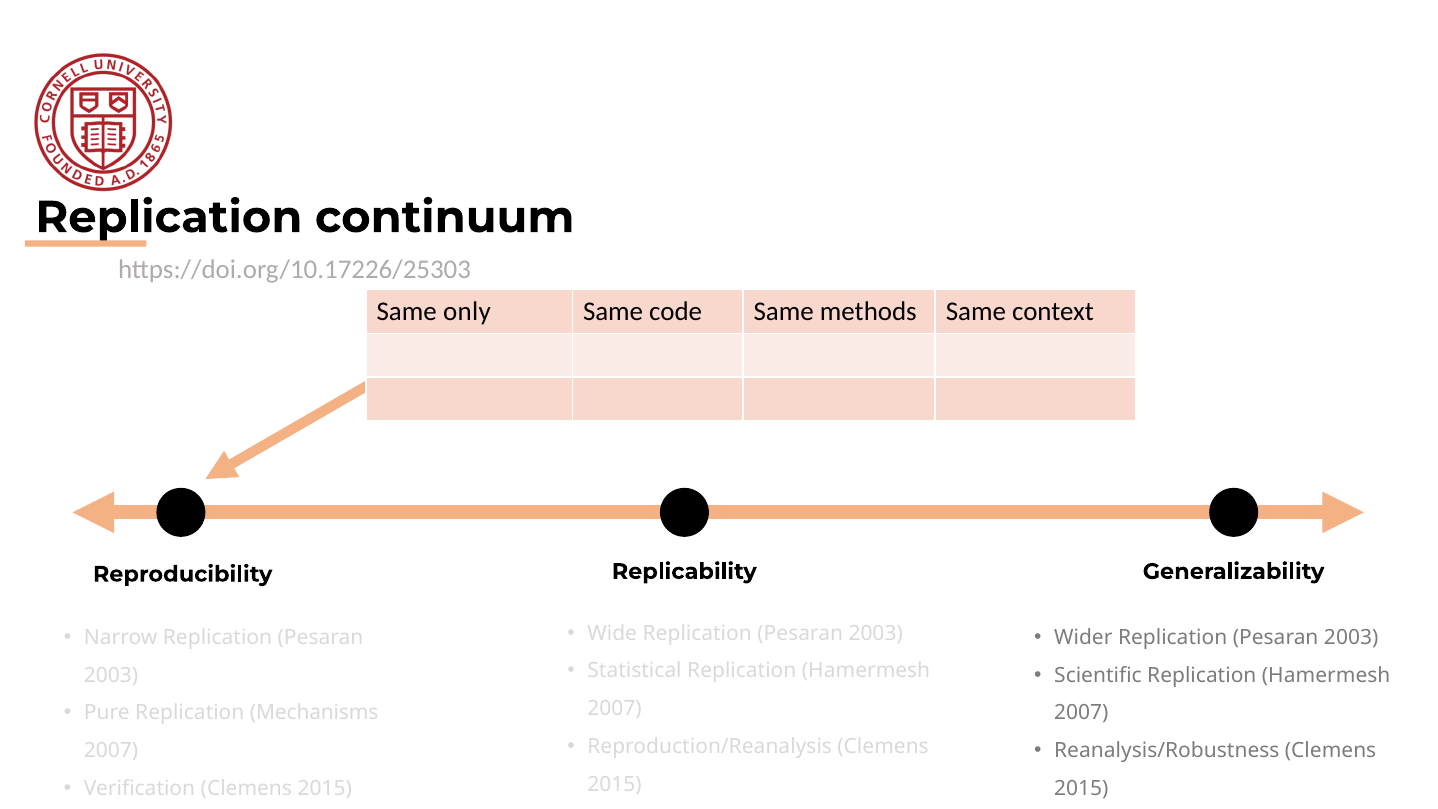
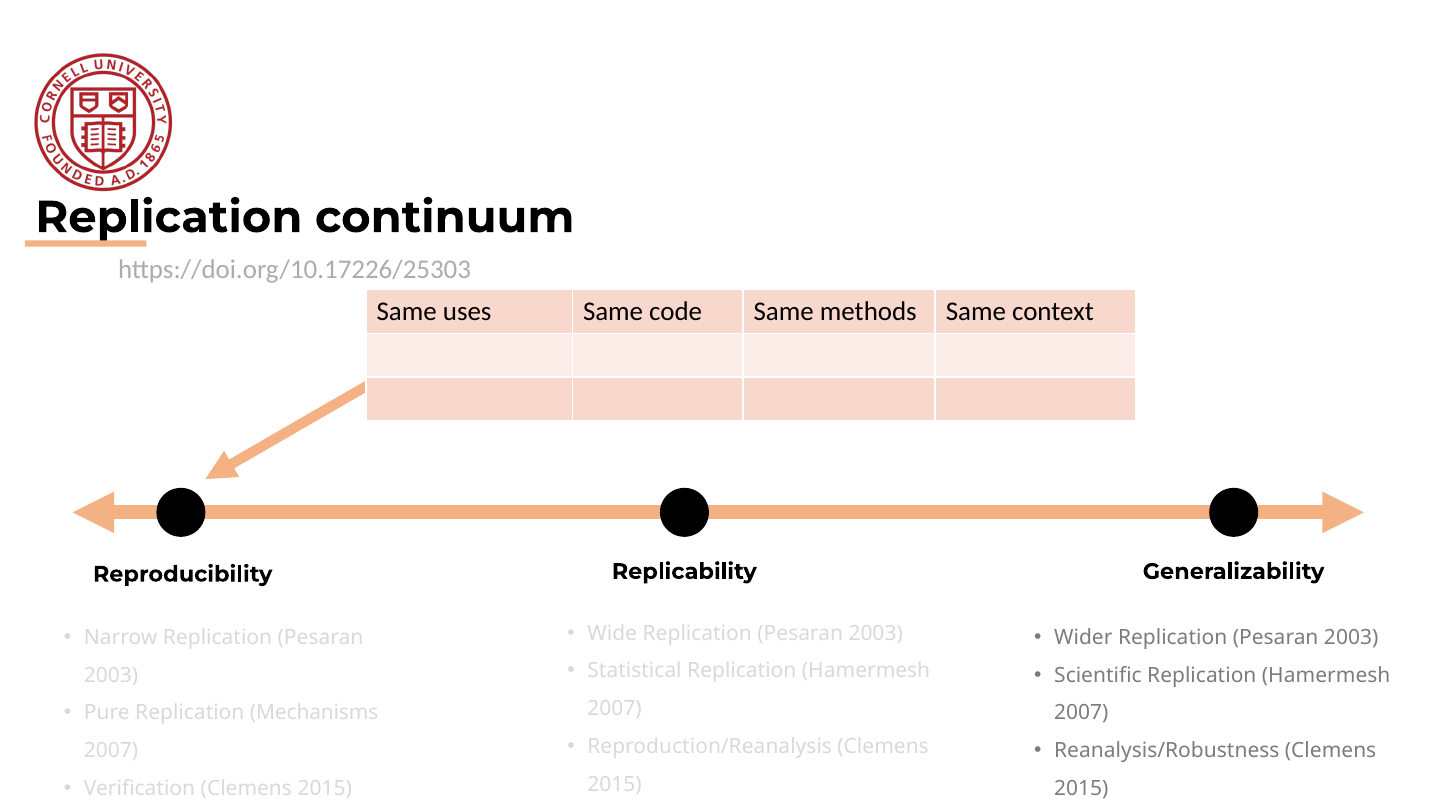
only: only -> uses (467, 312)
